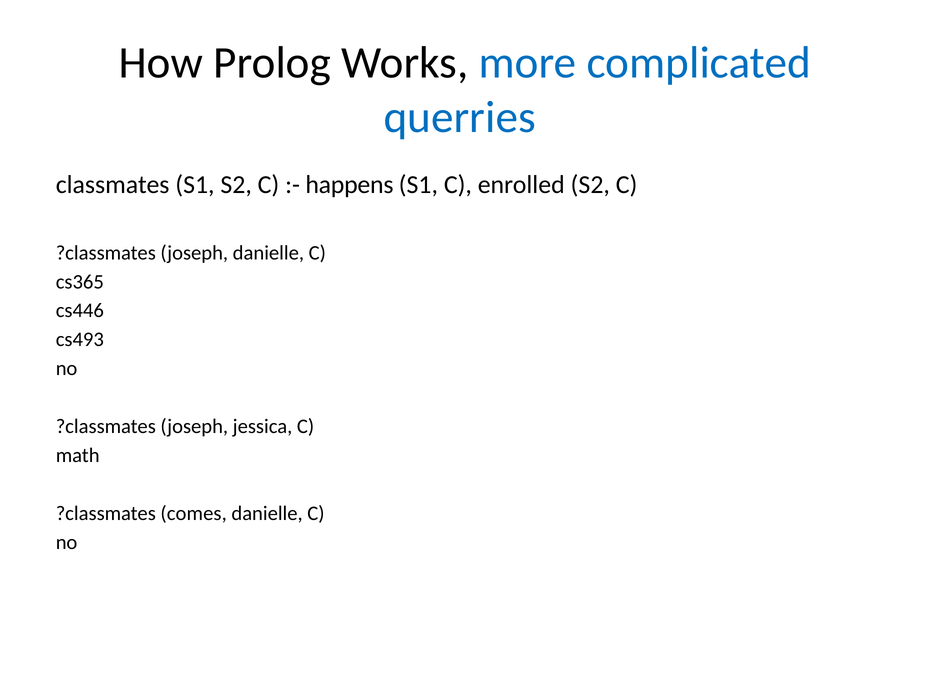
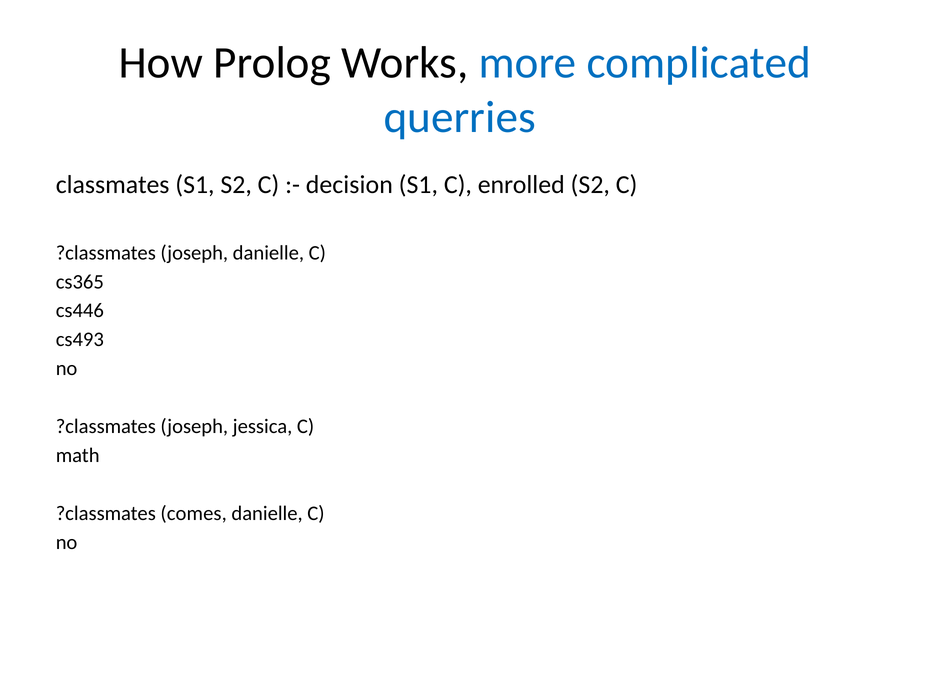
happens: happens -> decision (349, 185)
